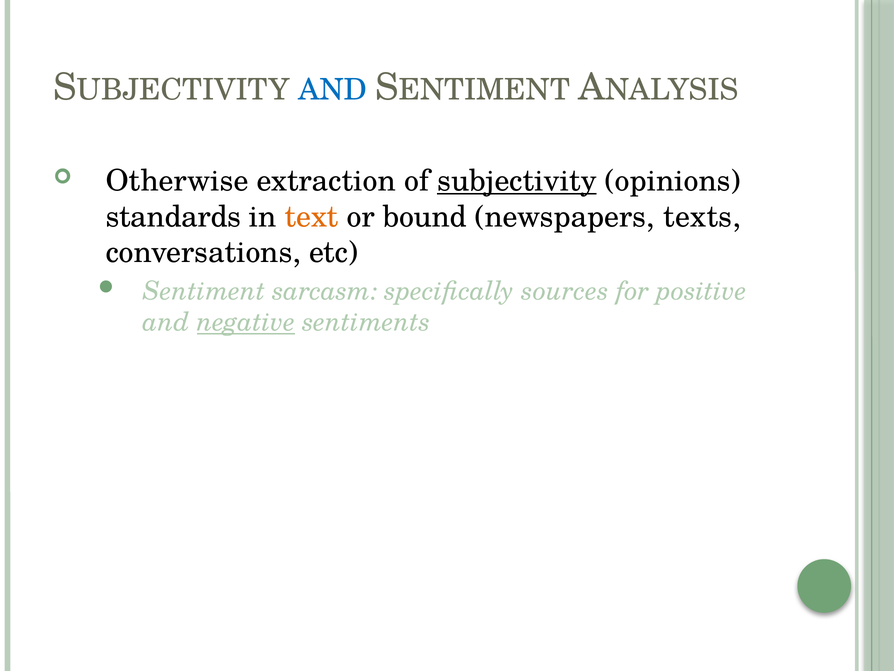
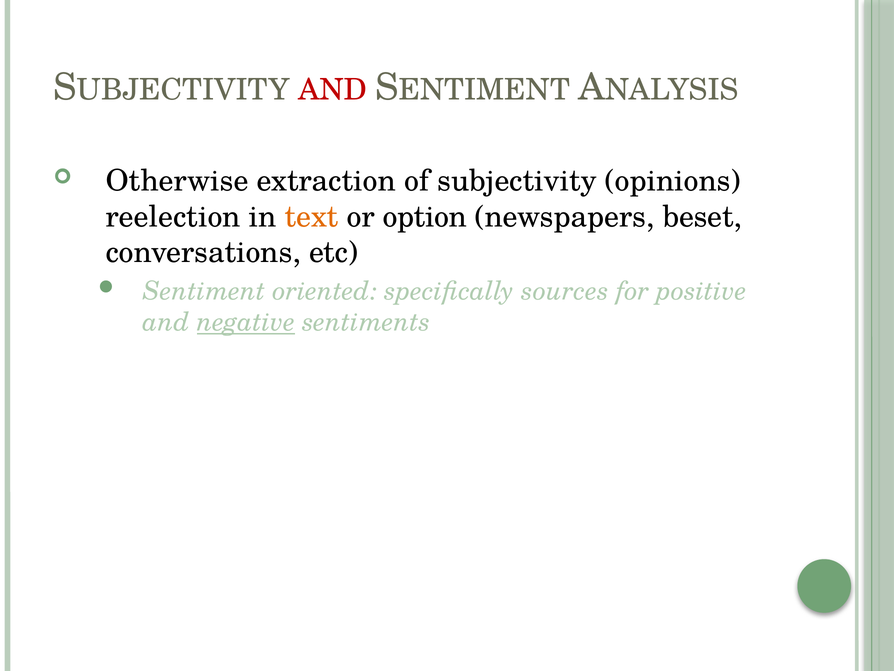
AND colour: blue -> red (332, 90)
subjectivity underline: present -> none (517, 181)
standards: standards -> reelection (173, 217)
bound: bound -> option (425, 217)
texts: texts -> beset (702, 217)
sarcasm: sarcasm -> oriented (325, 291)
